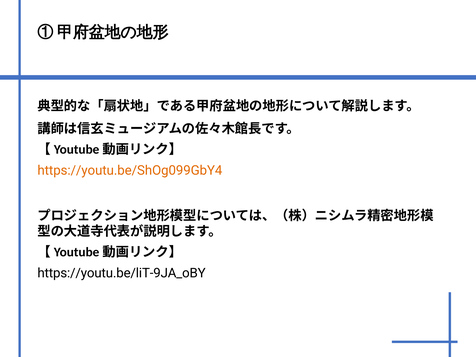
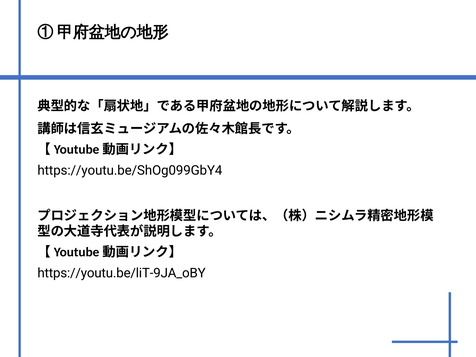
https://youtu.be/ShOg099GbY4 colour: orange -> black (130, 170)
